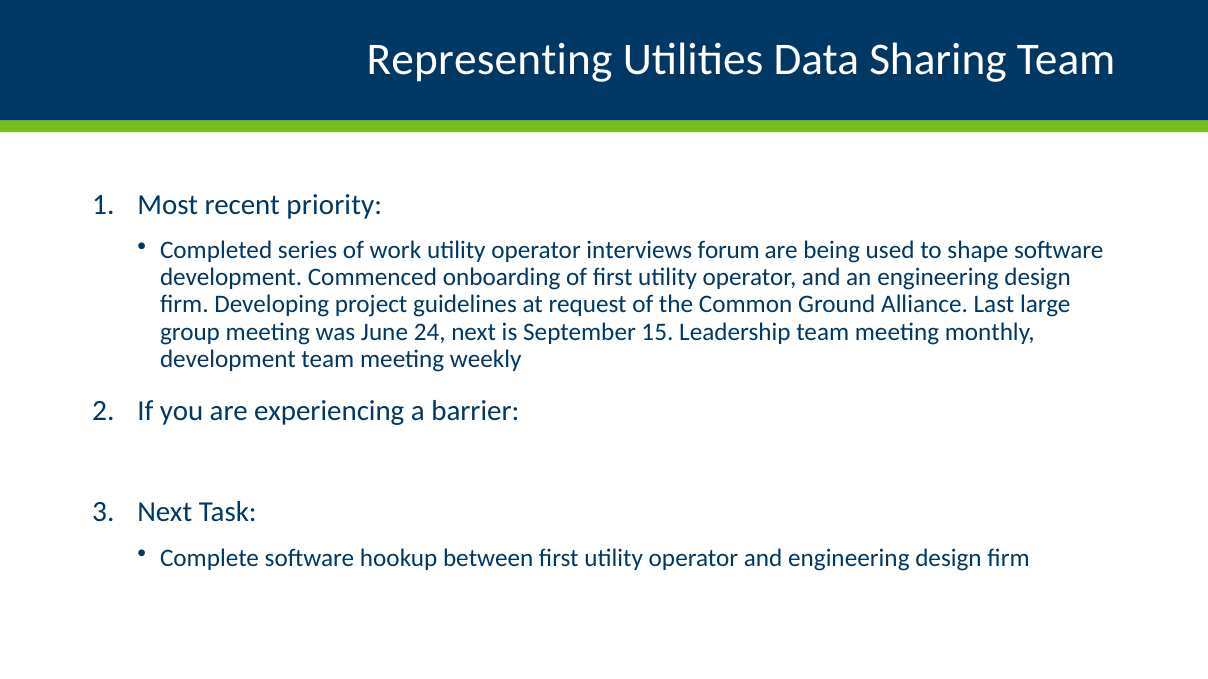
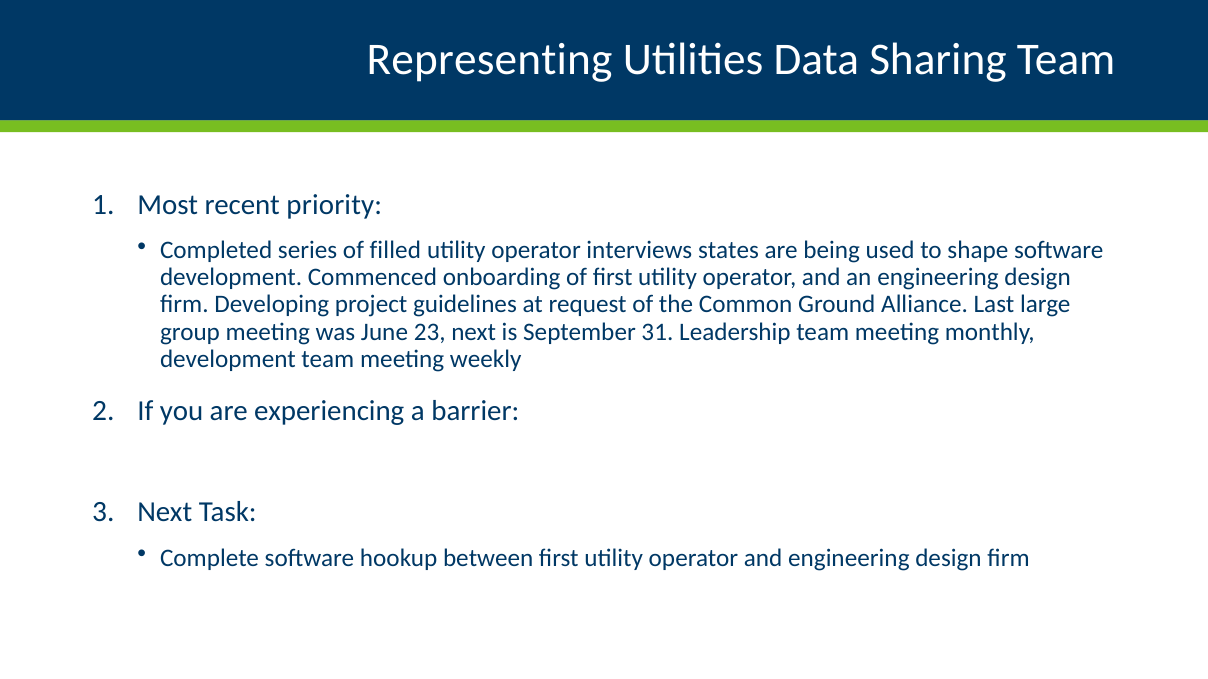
work: work -> filled (395, 250)
forum: forum -> states (728, 250)
24: 24 -> 23 (430, 332)
15: 15 -> 31 (657, 332)
